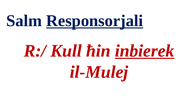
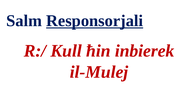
inbierek underline: present -> none (145, 51)
